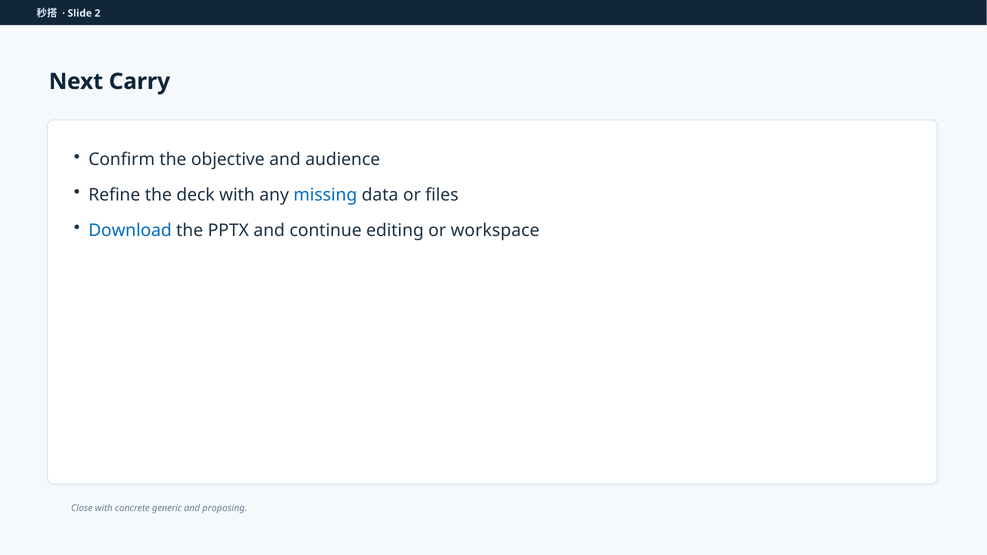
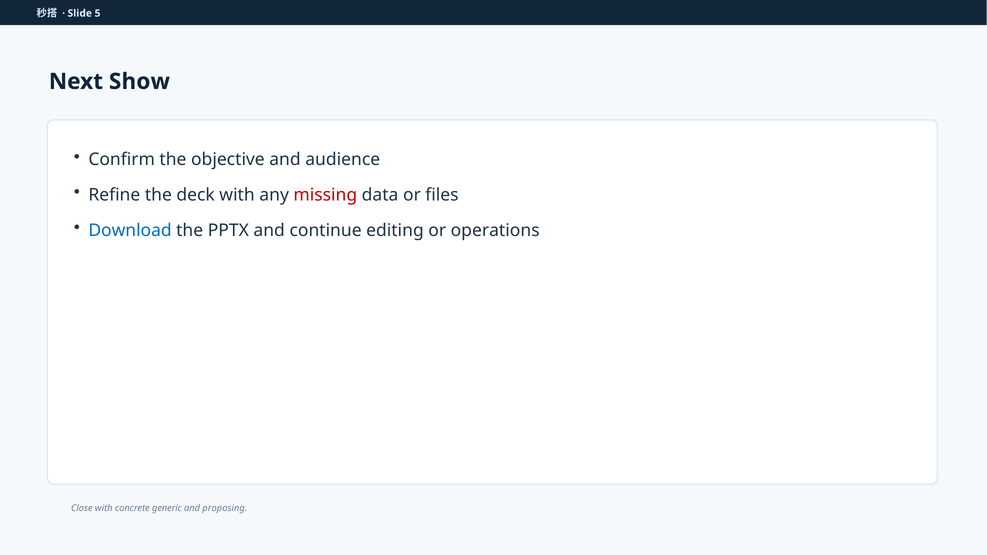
2: 2 -> 5 (97, 13)
Carry: Carry -> Show (139, 82)
missing colour: blue -> red (325, 195)
workspace: workspace -> operations (495, 230)
